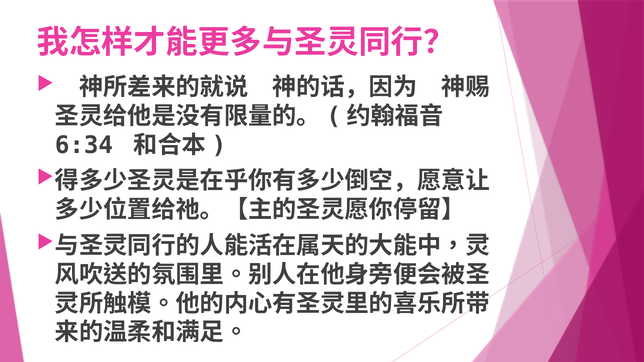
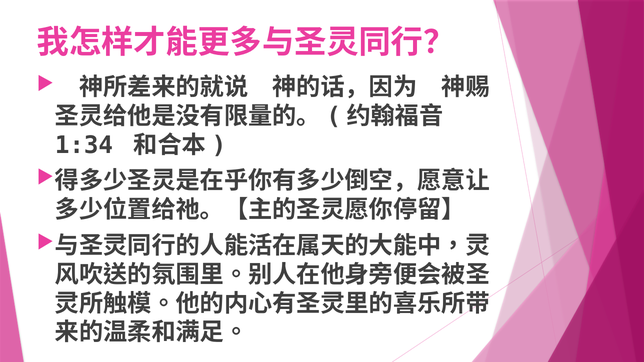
6:34: 6:34 -> 1:34 (84, 145)
